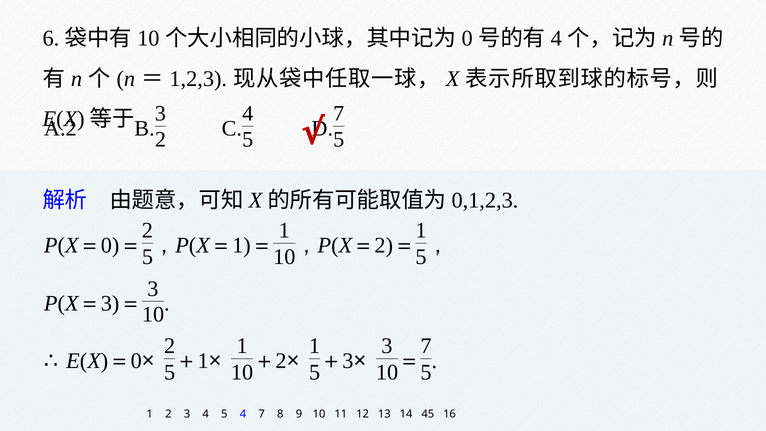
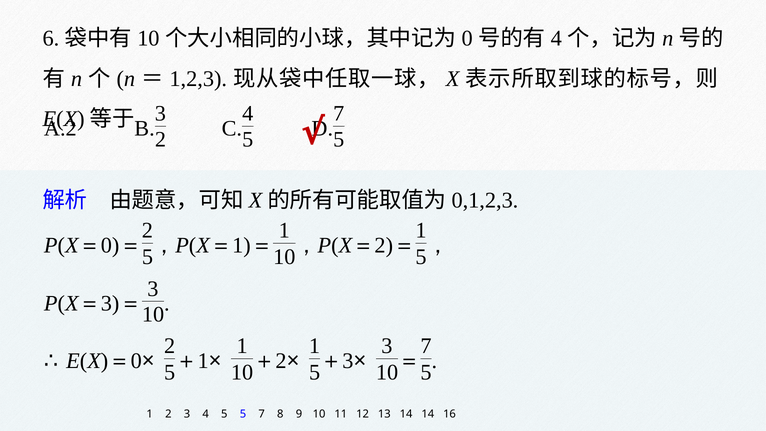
5 4: 4 -> 5 (243, 414)
14 45: 45 -> 14 (428, 414)
